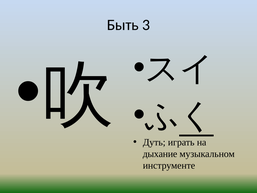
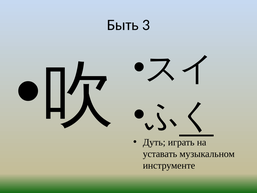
дыхание: дыхание -> уставать (160, 154)
